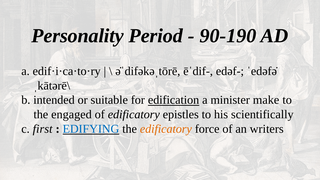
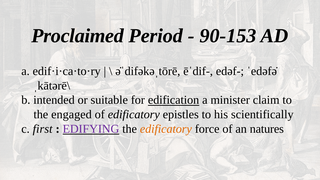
Personality: Personality -> Proclaimed (78, 36)
90-190: 90-190 -> 90-153 (228, 36)
make: make -> claim (266, 100)
EDIFYING colour: blue -> purple (91, 129)
writers: writers -> natures (267, 129)
